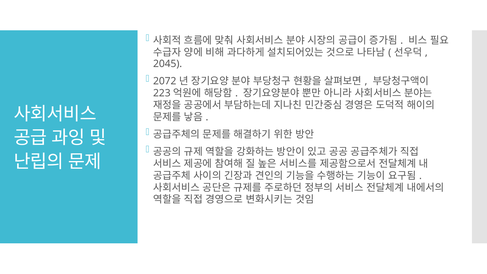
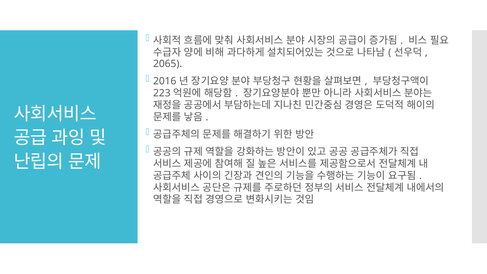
2045: 2045 -> 2065 (168, 64)
2072: 2072 -> 2016 (165, 81)
